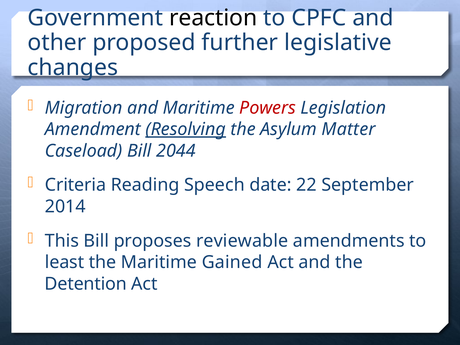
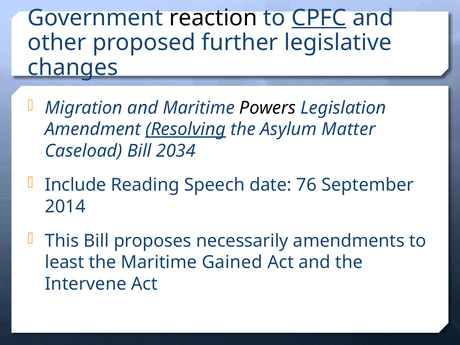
CPFC underline: none -> present (319, 18)
Powers colour: red -> black (268, 108)
2044: 2044 -> 2034 (176, 151)
Criteria: Criteria -> Include (76, 185)
22: 22 -> 76 (307, 185)
reviewable: reviewable -> necessarily (242, 241)
Detention: Detention -> Intervene (86, 284)
